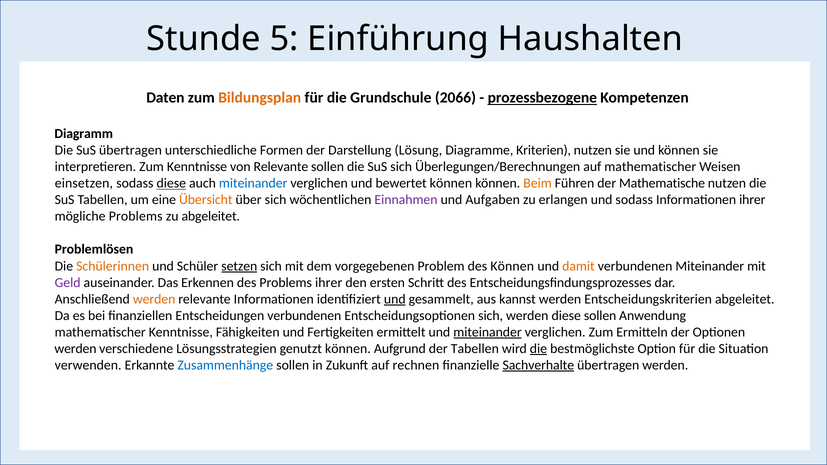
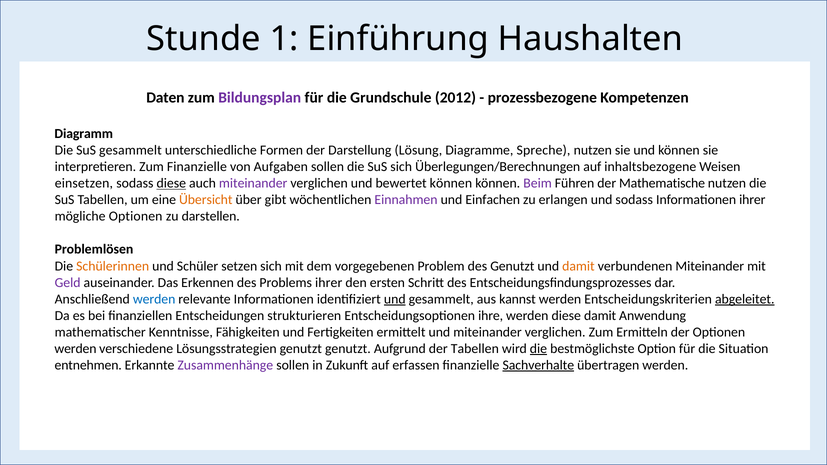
5: 5 -> 1 (284, 39)
Bildungsplan colour: orange -> purple (260, 98)
2066: 2066 -> 2012 (455, 98)
prozessbezogene underline: present -> none (542, 98)
SuS übertragen: übertragen -> gesammelt (130, 150)
Kriterien: Kriterien -> Spreche (543, 150)
Zum Kenntnisse: Kenntnisse -> Finanzielle (197, 167)
von Relevante: Relevante -> Aufgaben (281, 167)
auf mathematischer: mathematischer -> inhaltsbezogene (650, 167)
miteinander colour: blue -> purple (253, 183)
Beim colour: orange -> purple (538, 183)
über sich: sich -> gibt (276, 200)
Aufgaben: Aufgaben -> Einfachen (493, 200)
mögliche Problems: Problems -> Optionen (136, 216)
zu abgeleitet: abgeleitet -> darstellen (211, 216)
setzen underline: present -> none (239, 266)
des Können: Können -> Genutzt (512, 266)
werden colour: orange -> blue (154, 299)
abgeleitet underline: none -> present (745, 299)
Entscheidungen verbundenen: verbundenen -> strukturieren (304, 316)
Entscheidungsoptionen sich: sich -> ihre (491, 316)
diese sollen: sollen -> damit (600, 316)
miteinander underline: present -> none (487, 332)
genutzt können: können -> genutzt (348, 349)
verwenden: verwenden -> entnehmen (88, 365)
Zusammenhänge colour: blue -> purple (225, 365)
rechnen: rechnen -> erfassen (416, 365)
